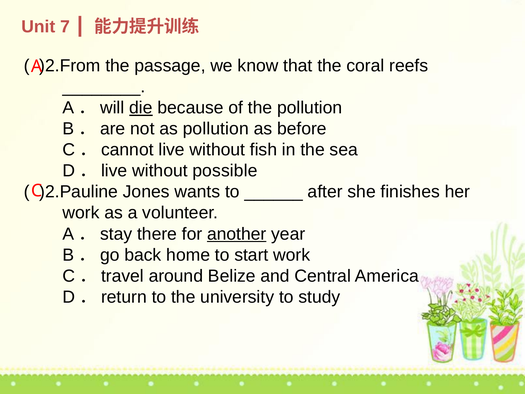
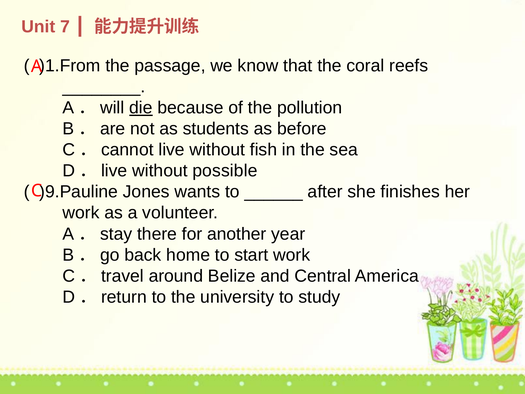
)2.From: )2.From -> )1.From (70, 66)
as pollution: pollution -> students (216, 129)
)2.Pauline: )2.Pauline -> )9.Pauline (79, 192)
another underline: present -> none (237, 234)
